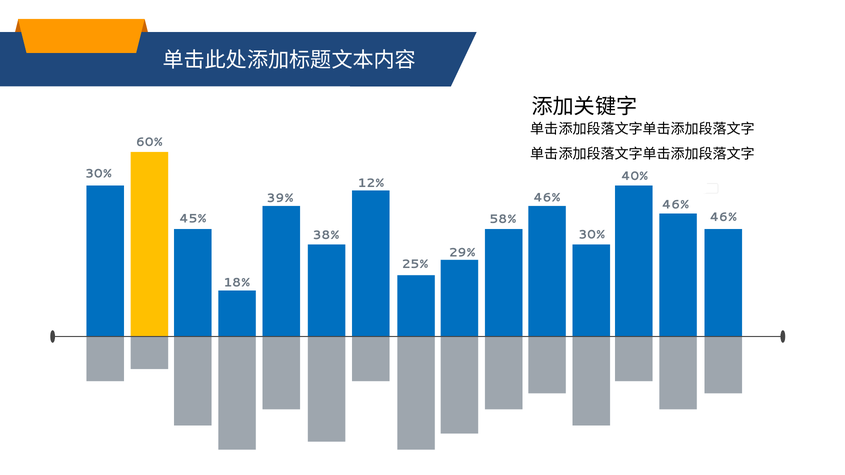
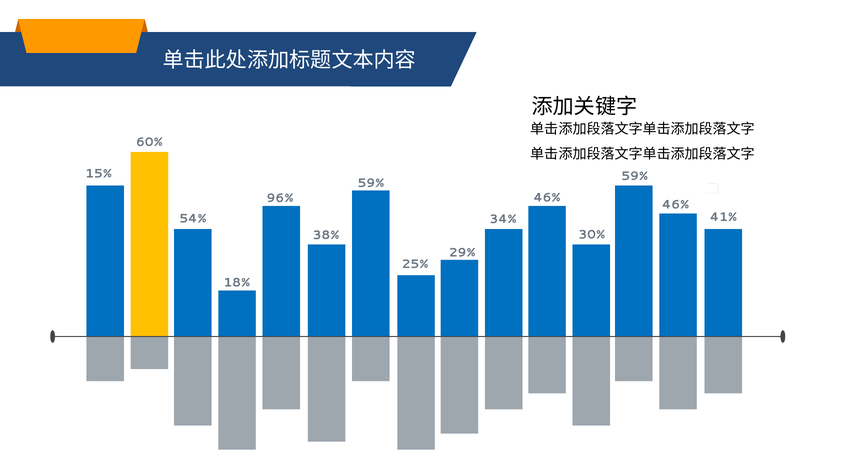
30%: 30% -> 15% (98, 174)
40%: 40% -> 59% (635, 176)
12%: 12% -> 59% (371, 183)
39%: 39% -> 96% (280, 199)
46%: 46% -> 41% (723, 217)
45%: 45% -> 54% (193, 219)
58%: 58% -> 34% (503, 220)
